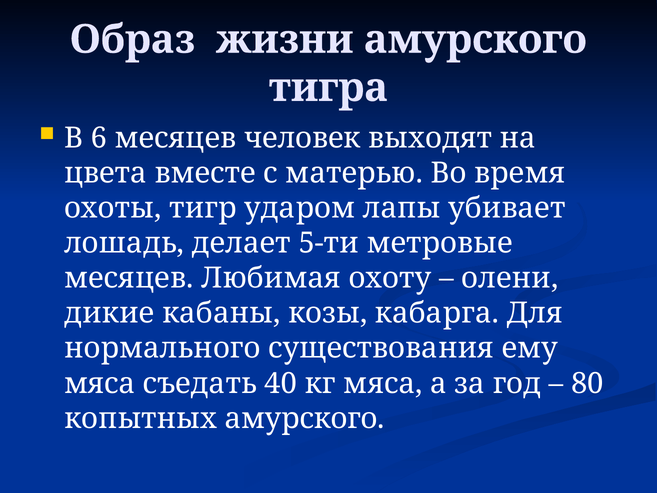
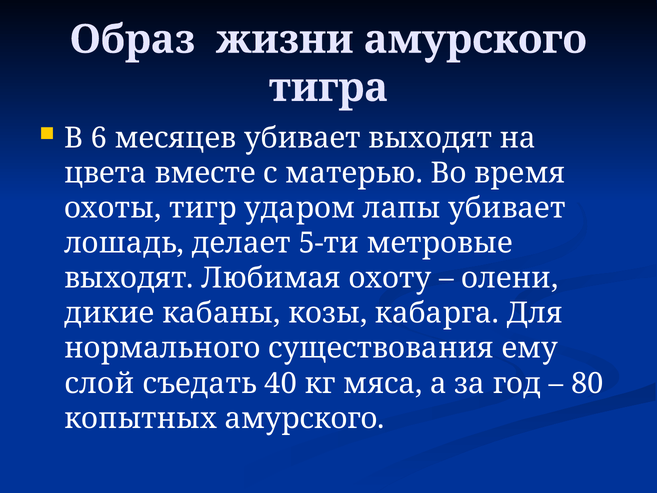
месяцев человек: человек -> убивает (302, 138)
месяцев: месяцев -> выходят (129, 278)
мяса: мяса -> слой (99, 383)
